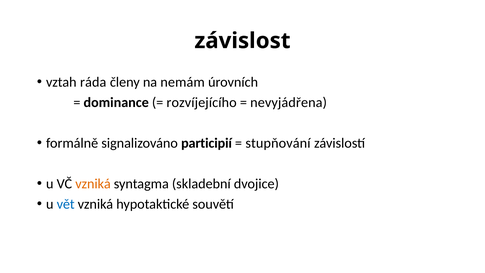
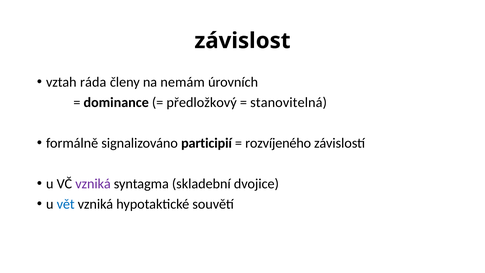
rozvíjejícího: rozvíjejícího -> předložkový (202, 102)
nevyjádřena: nevyjádřena -> stanovitelná (289, 102)
stupňování: stupňování -> rozvíjeného (278, 143)
vzniká colour: orange -> purple (93, 184)
